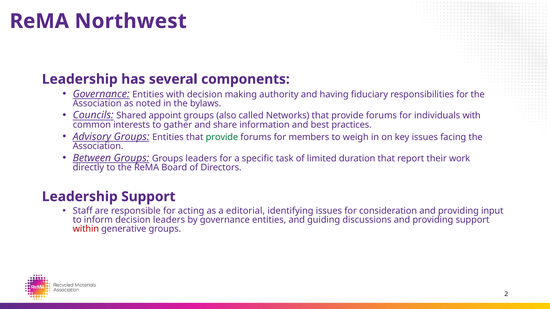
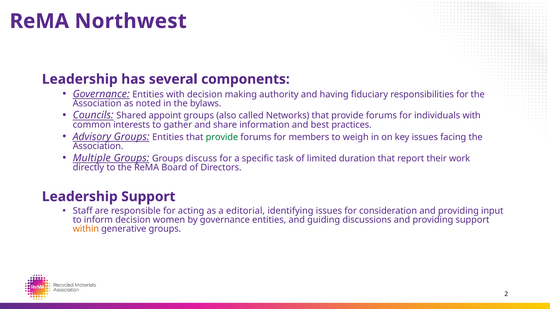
Between: Between -> Multiple (92, 158)
Groups leaders: leaders -> discuss (201, 159)
decision leaders: leaders -> women (169, 220)
within colour: red -> orange (86, 229)
